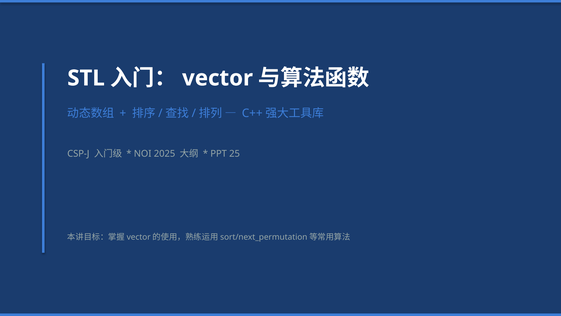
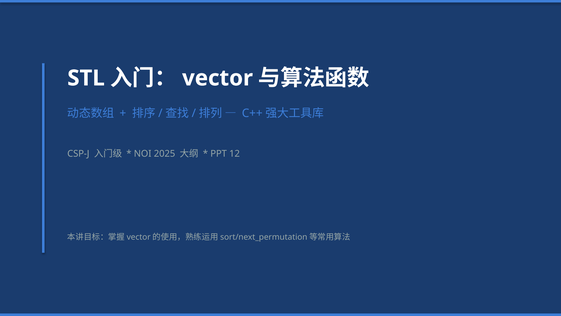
25: 25 -> 12 (235, 154)
